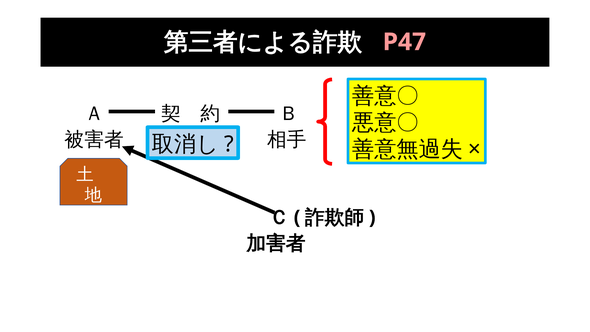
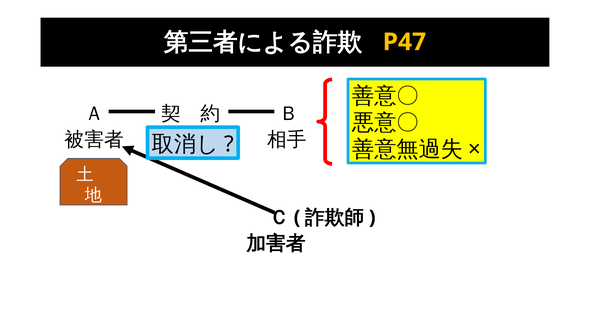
P47 colour: pink -> yellow (404, 42)
